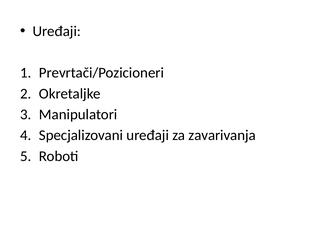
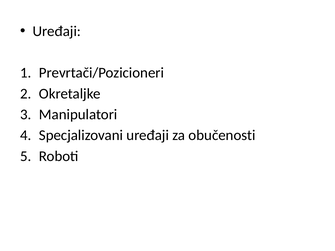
zavarivanja: zavarivanja -> obučenosti (222, 135)
